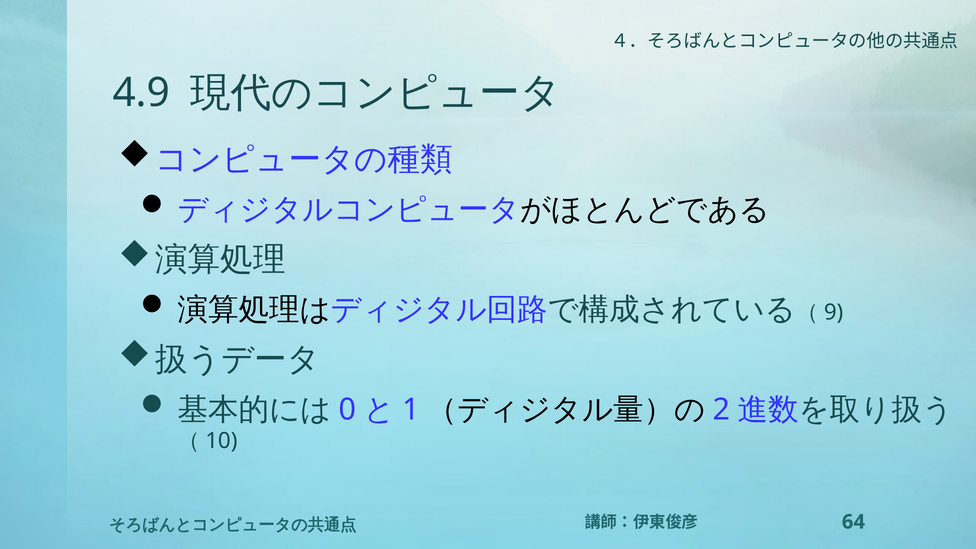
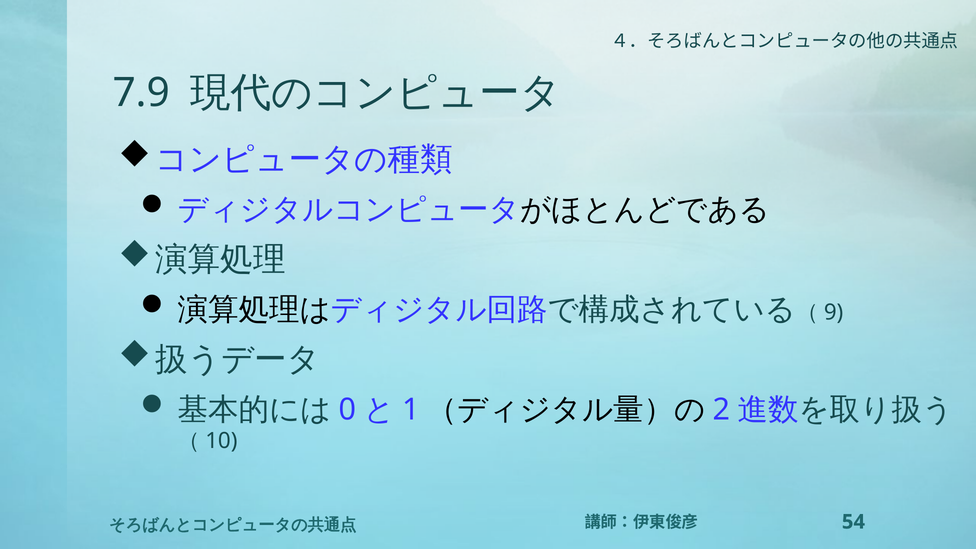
4.9: 4.9 -> 7.9 (141, 93)
64: 64 -> 54 (853, 522)
